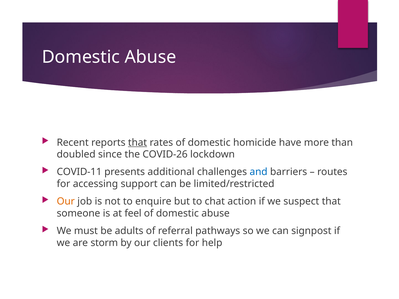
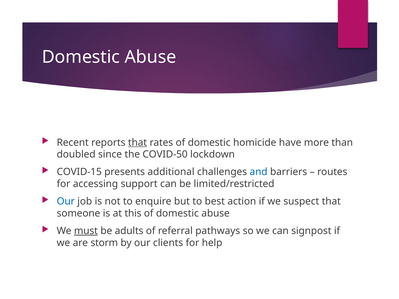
COVID-26: COVID-26 -> COVID-50 (165, 155)
COVID-11: COVID-11 -> COVID-15 (79, 172)
Our colour: orange -> blue (66, 202)
chat: chat -> best (215, 202)
feel: feel -> this (133, 214)
must underline: none -> present (86, 231)
